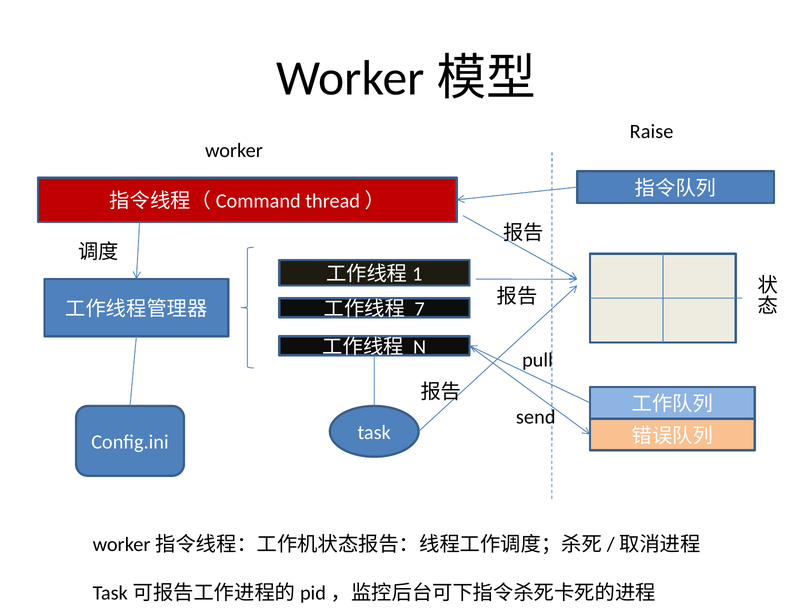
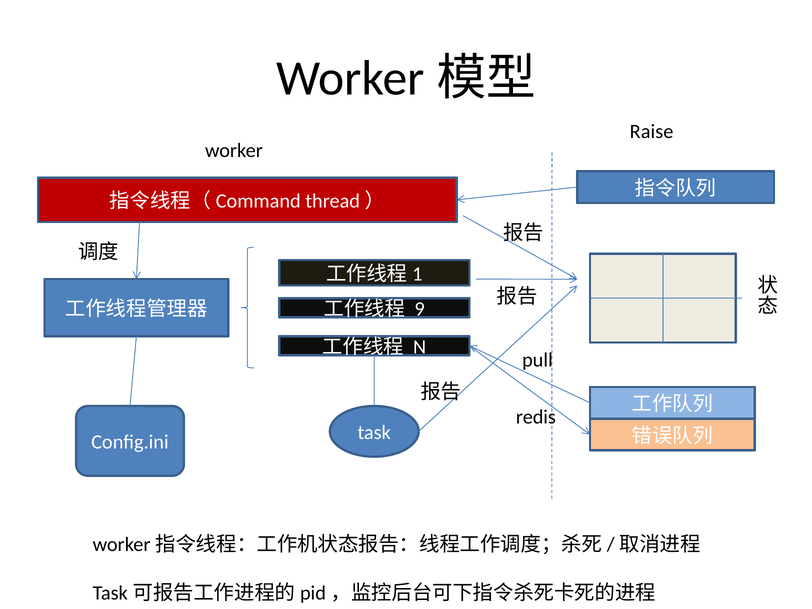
7: 7 -> 9 (420, 309)
send: send -> redis (536, 417)
